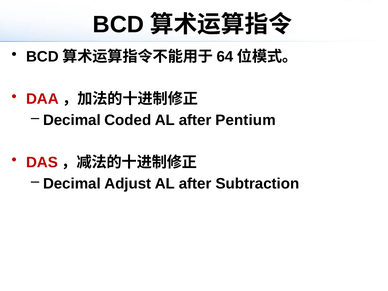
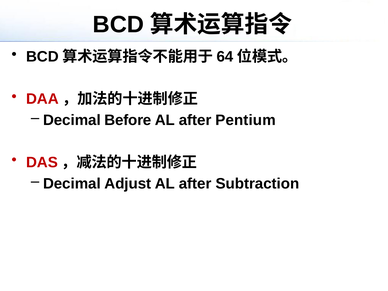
Coded: Coded -> Before (128, 120)
